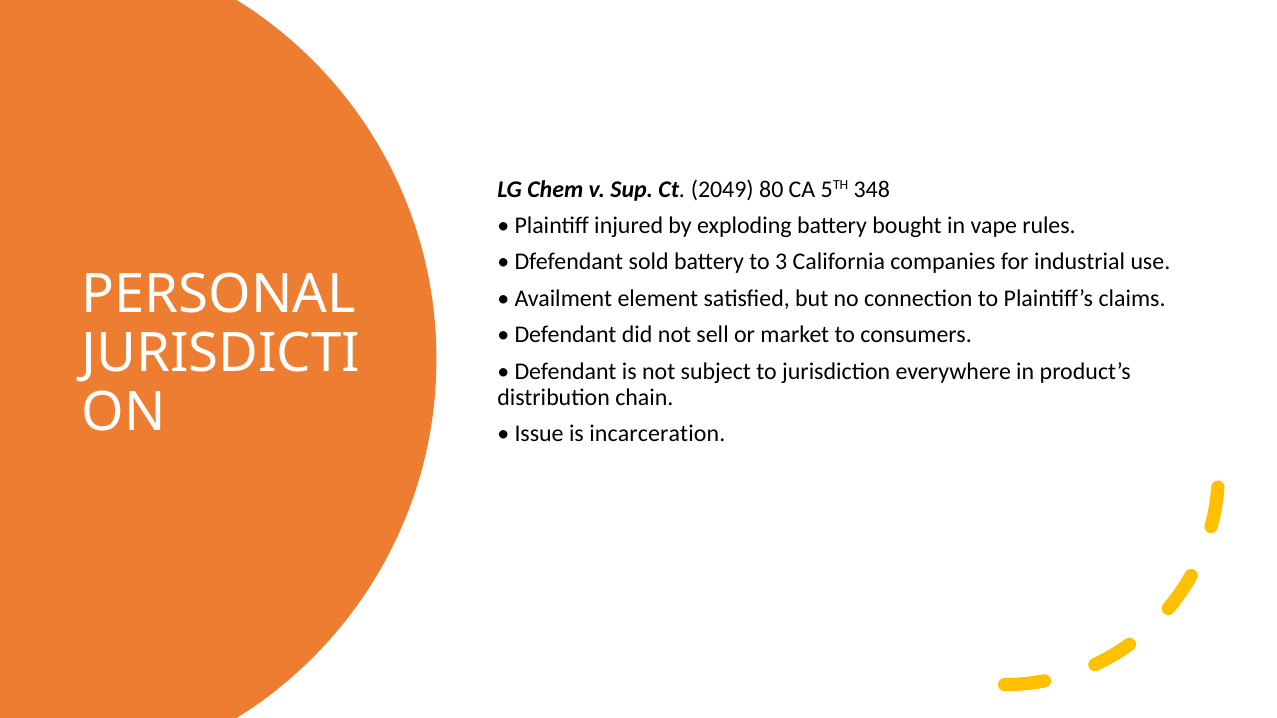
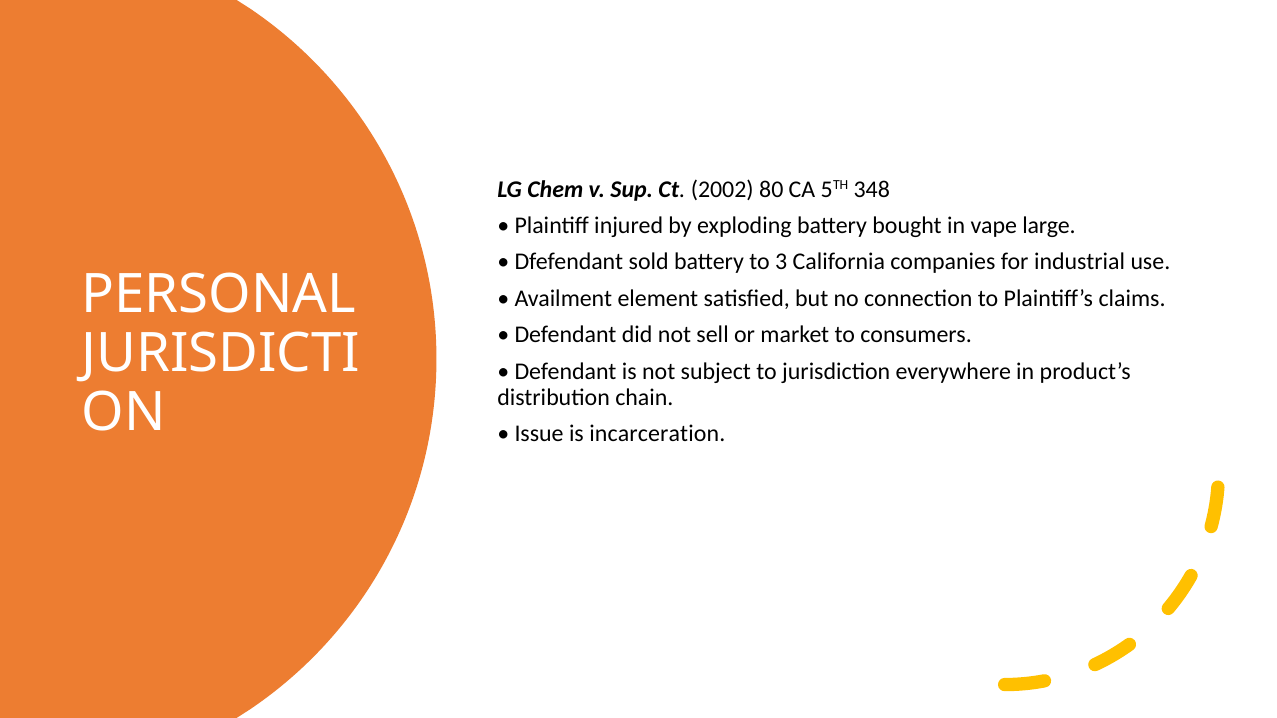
2049: 2049 -> 2002 (722, 189)
rules: rules -> large (1049, 226)
